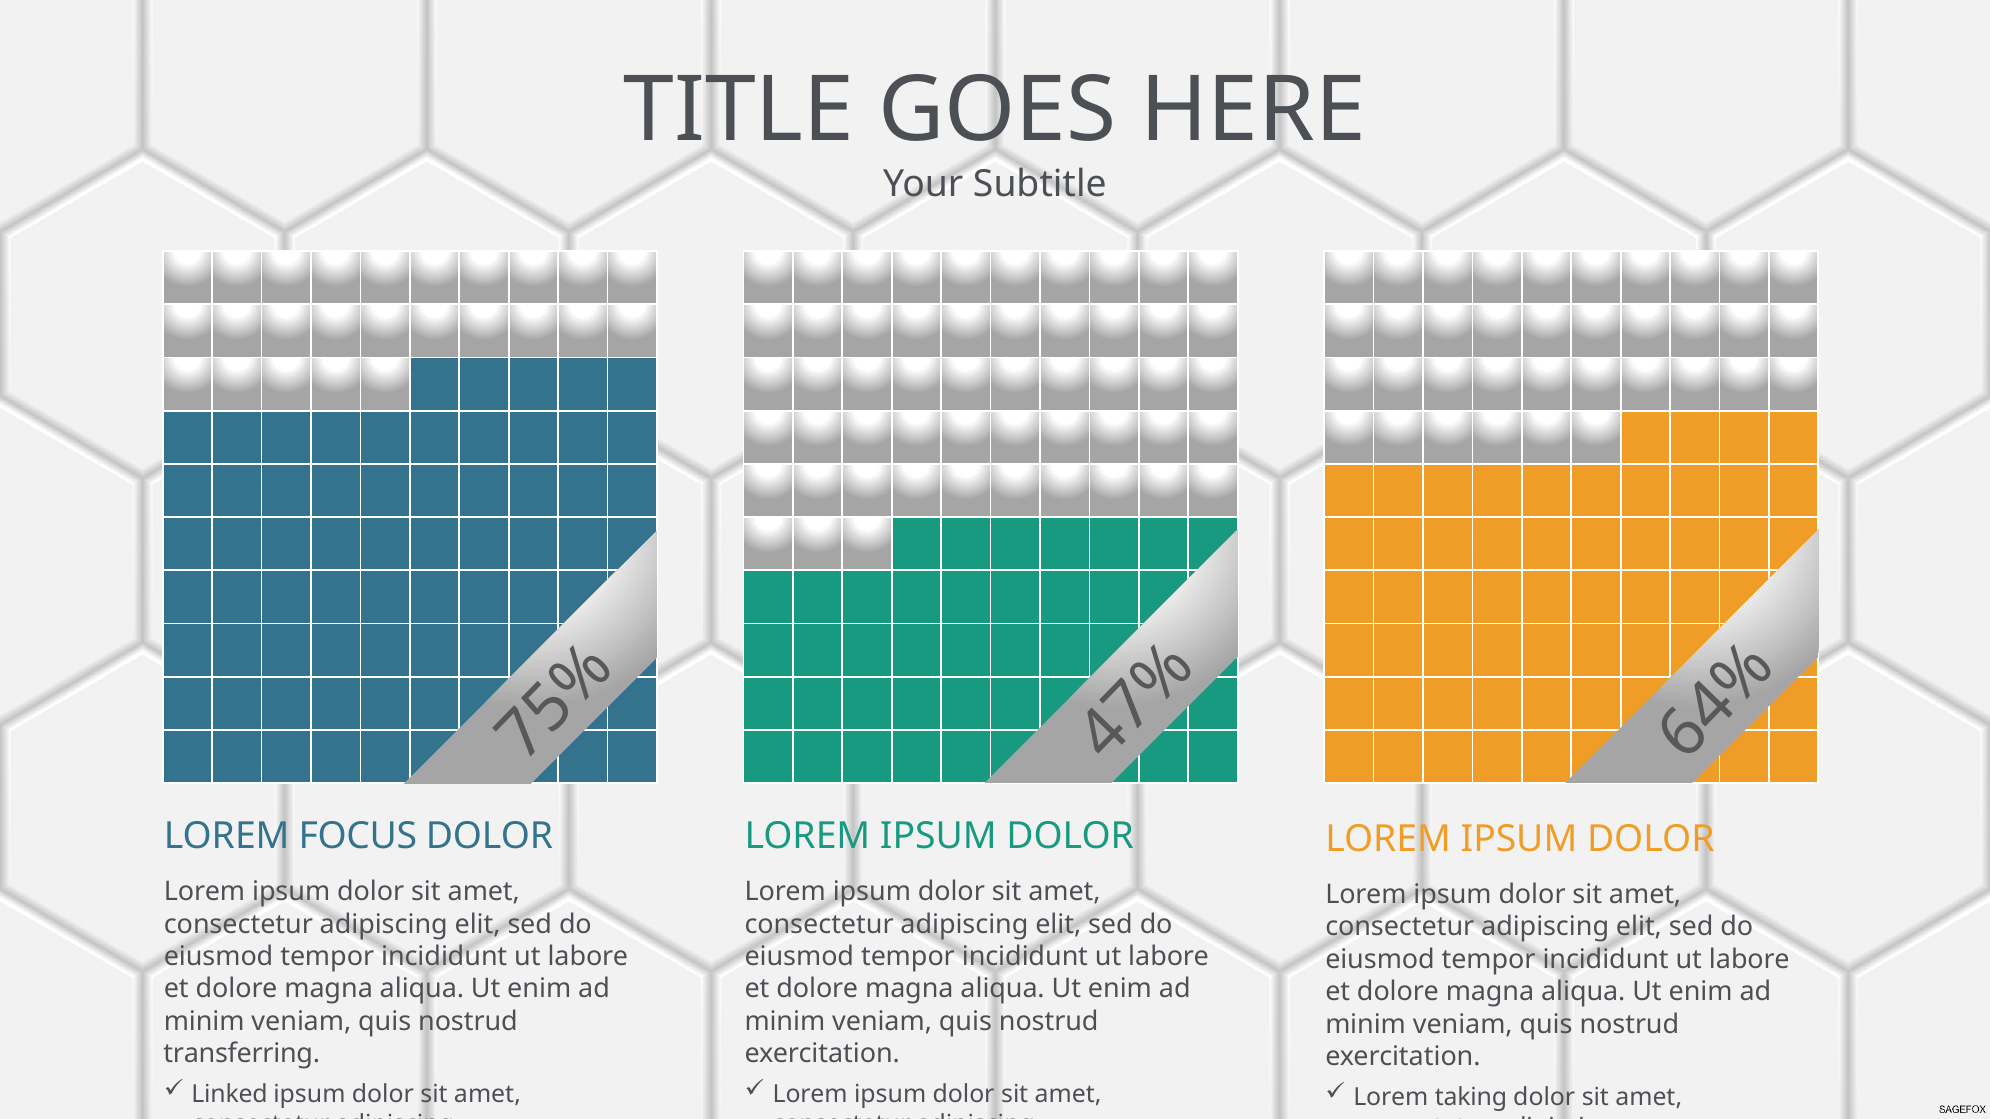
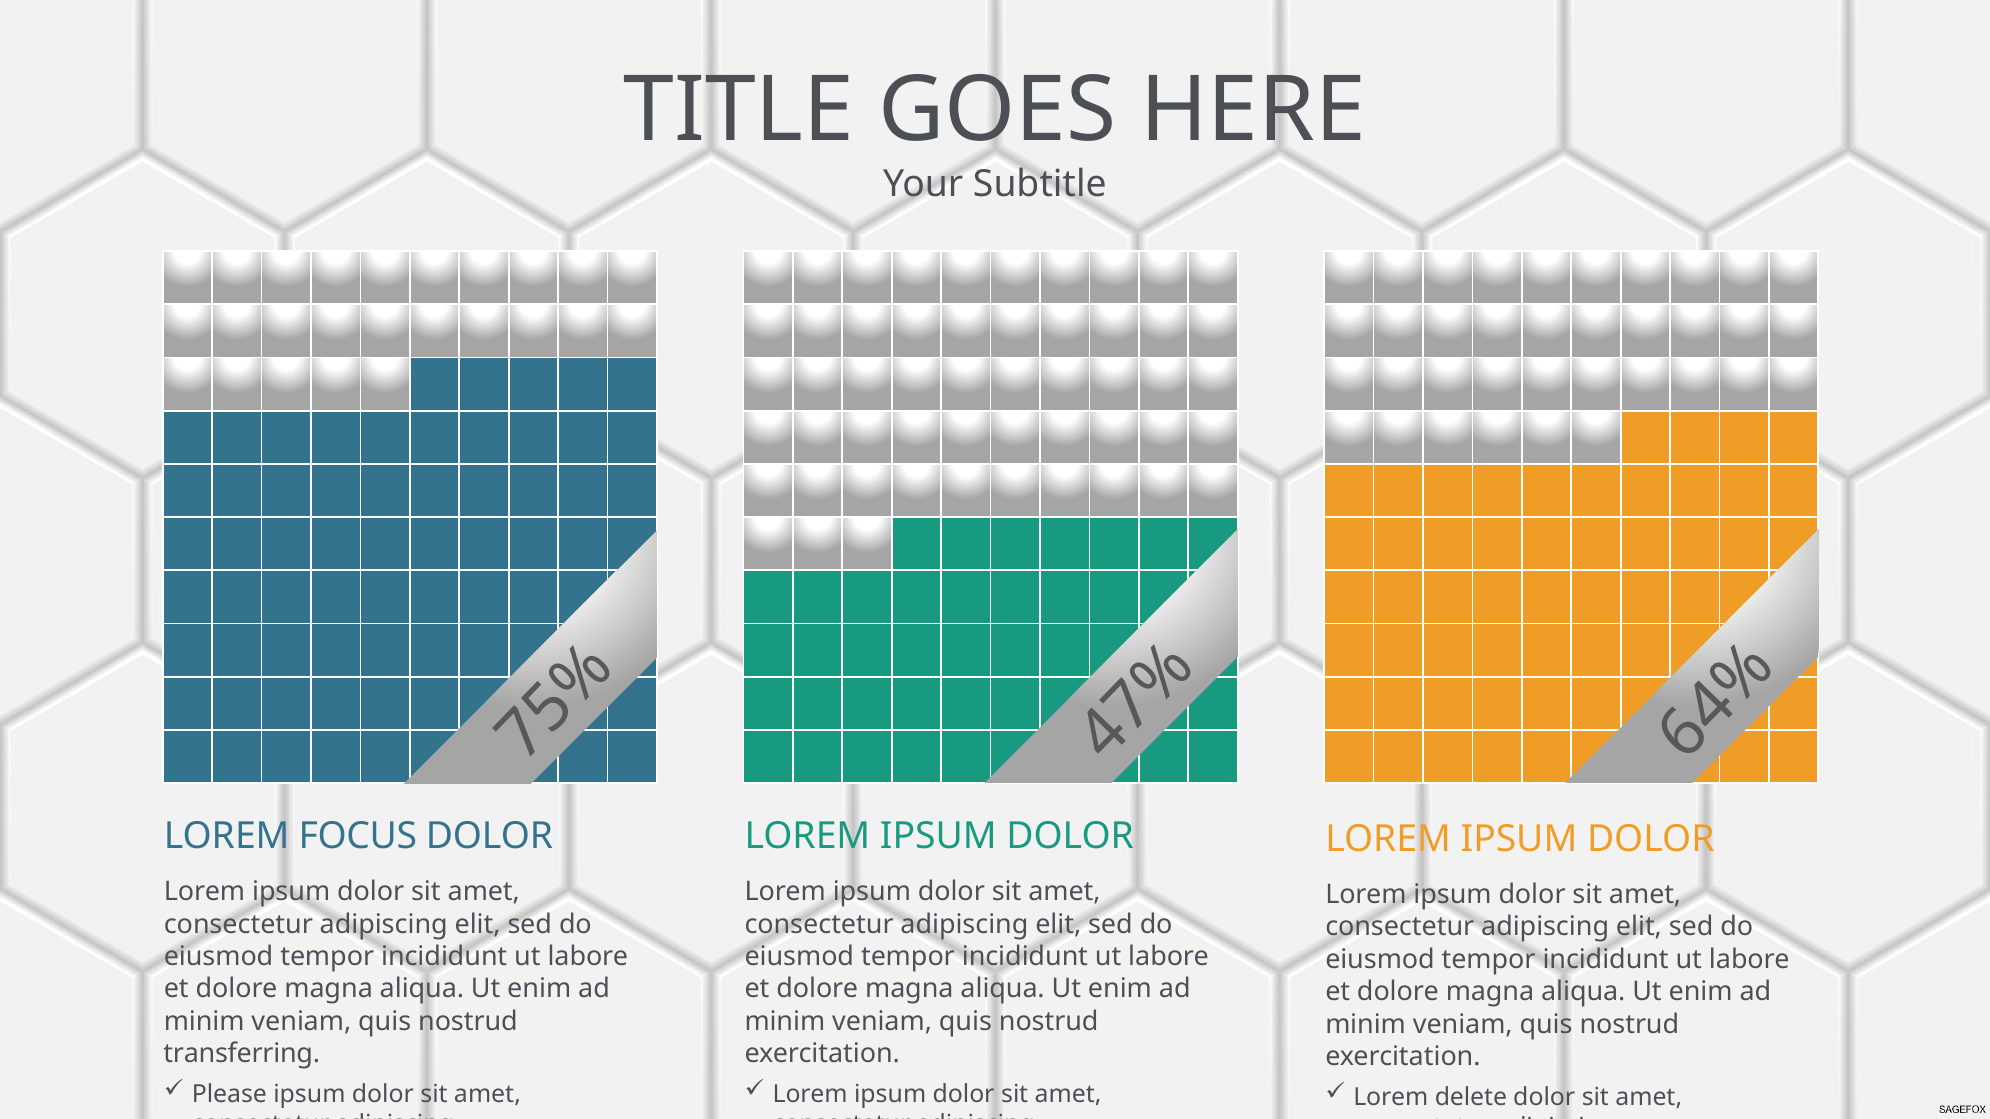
Linked: Linked -> Please (229, 1095)
taking: taking -> delete (1471, 1098)
